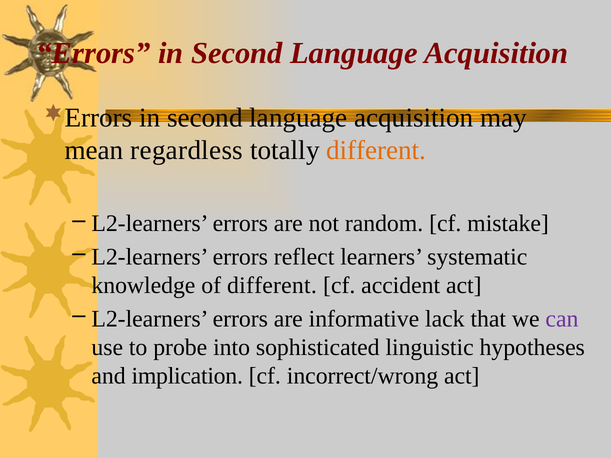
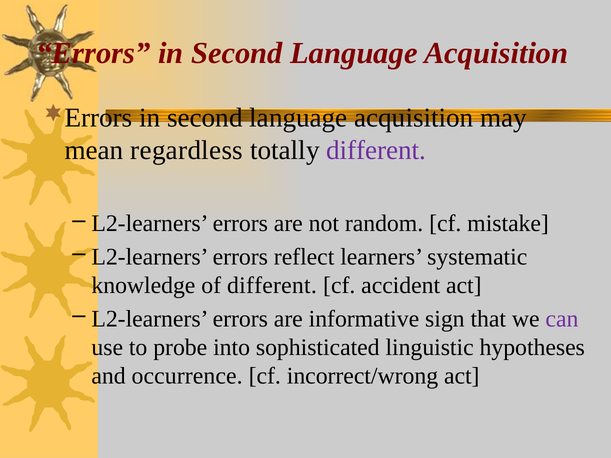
different colour: orange -> purple (376, 151)
lack: lack -> sign (445, 319)
implication: implication -> occurrence (187, 376)
